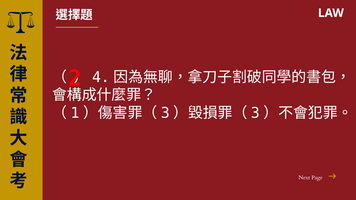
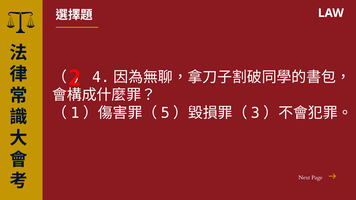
3: 3 -> 5 (165, 113)
